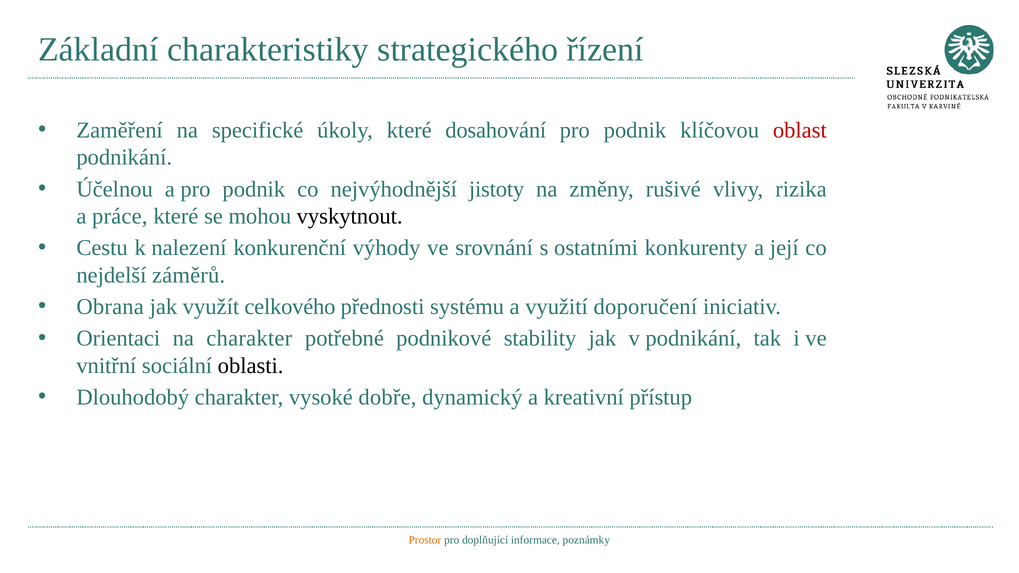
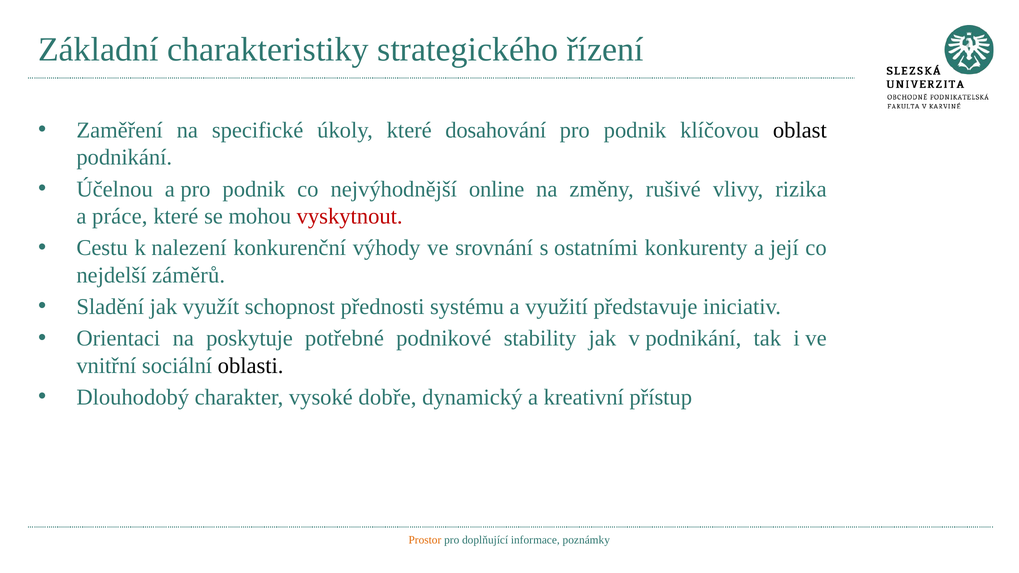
oblast colour: red -> black (800, 130)
jistoty: jistoty -> online (497, 189)
vyskytnout colour: black -> red (350, 216)
Obrana: Obrana -> Sladění (110, 307)
celkového: celkového -> schopnost (290, 307)
doporučení: doporučení -> představuje (645, 307)
na charakter: charakter -> poskytuje (249, 339)
